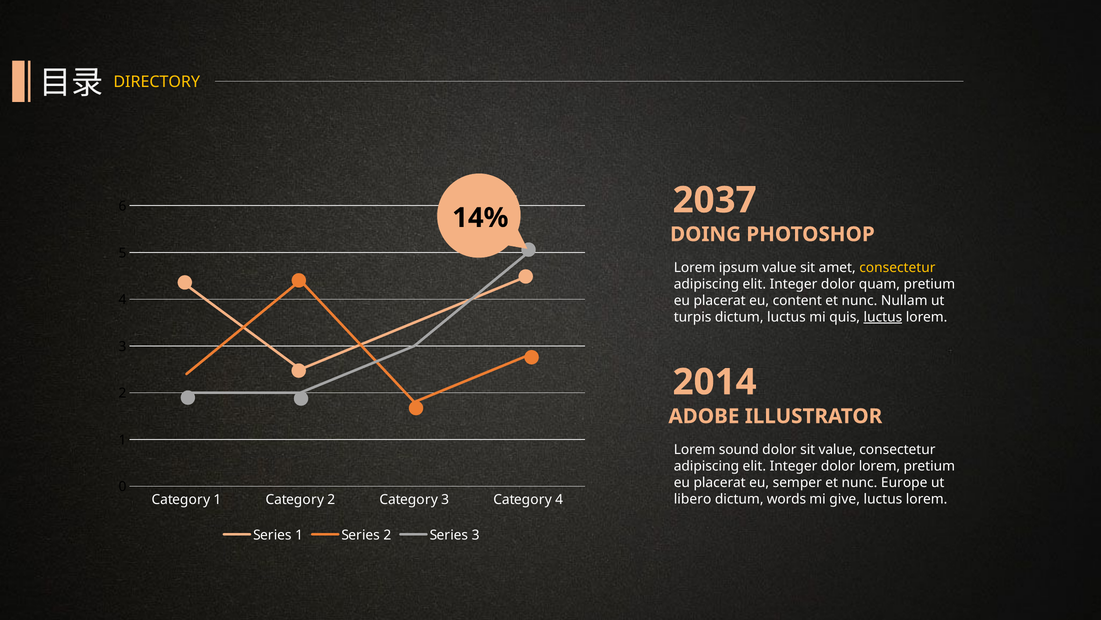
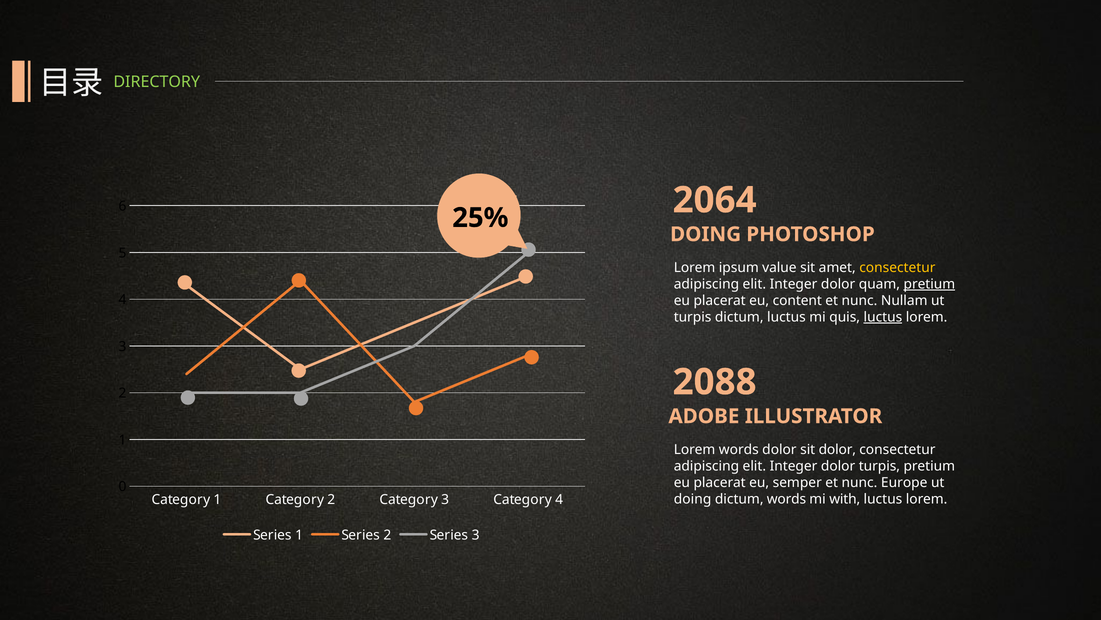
DIRECTORY colour: yellow -> light green (157, 82)
2037: 2037 -> 2064 (715, 200)
14%: 14% -> 25% (480, 218)
pretium underline: none -> present (929, 284)
2014: 2014 -> 2088 (715, 382)
Lorem sound: sound -> words (739, 449)
sit value: value -> dolor (837, 449)
dolor lorem: lorem -> turpis (879, 466)
libero: libero -> doing (693, 499)
give: give -> with (845, 499)
